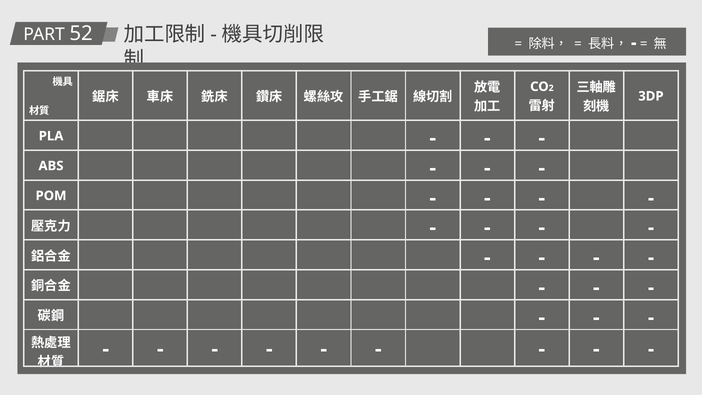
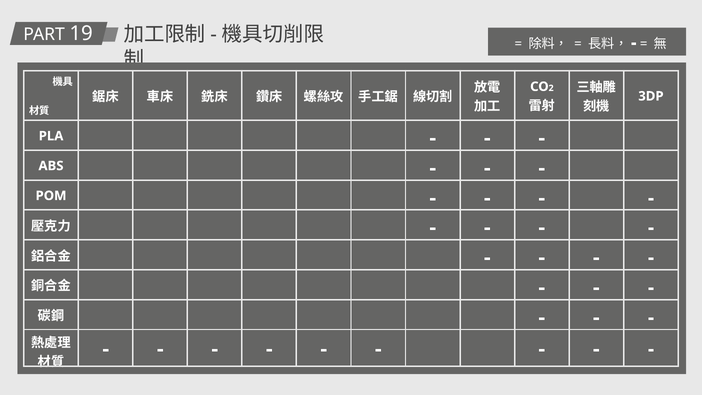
52: 52 -> 19 (81, 33)
